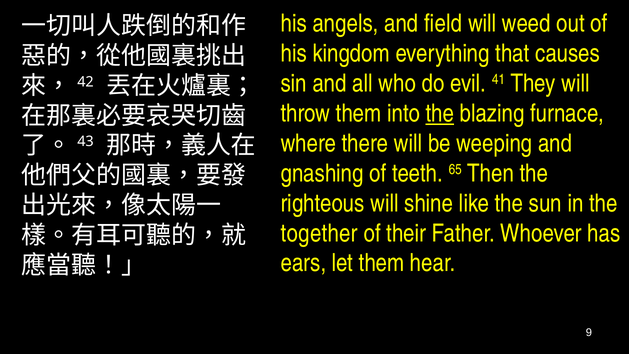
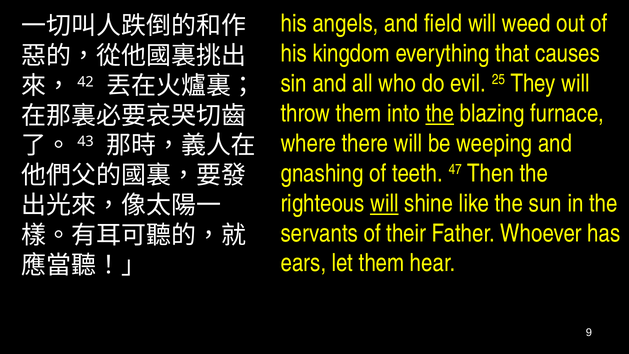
41: 41 -> 25 (498, 79)
65: 65 -> 47 (455, 169)
will underline: none -> present (384, 203)
together: together -> servants (319, 233)
